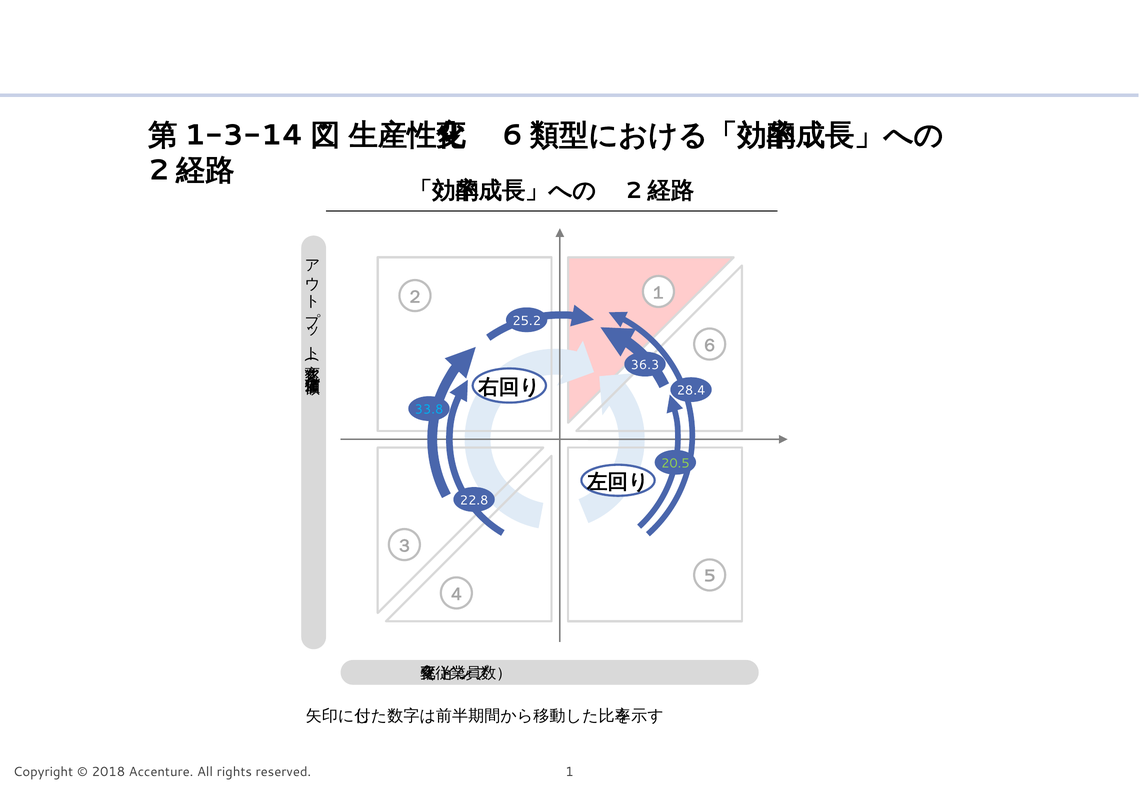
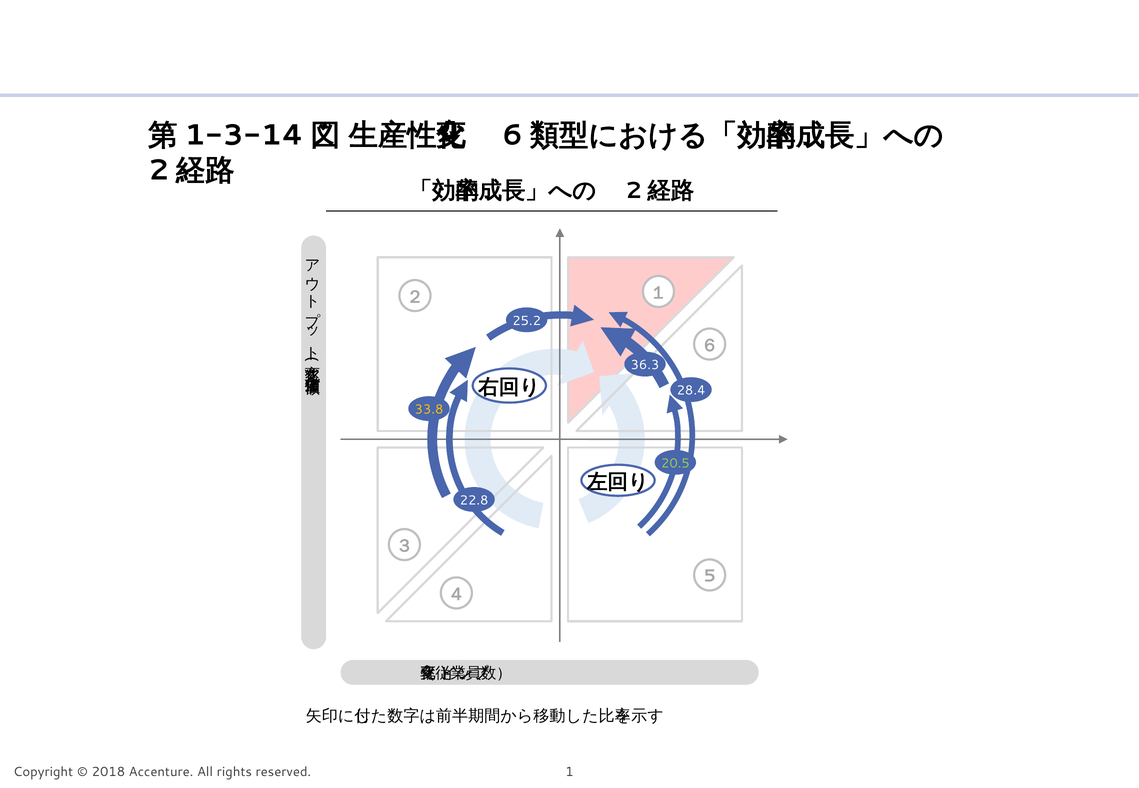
33.8 colour: light blue -> yellow (429, 410)
